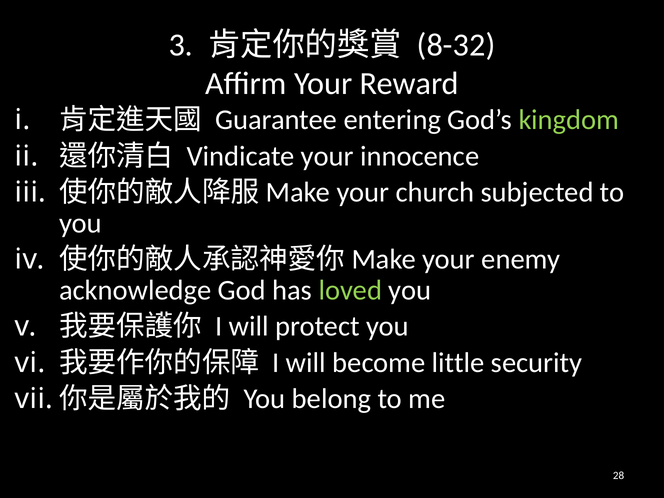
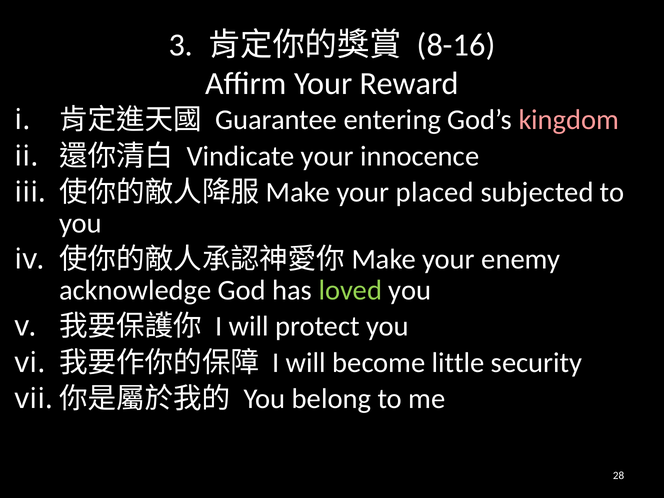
8-32: 8-32 -> 8-16 (456, 45)
kingdom colour: light green -> pink (569, 120)
church: church -> placed (435, 192)
